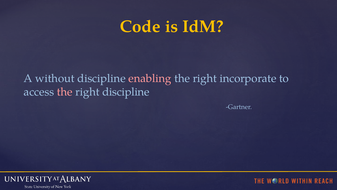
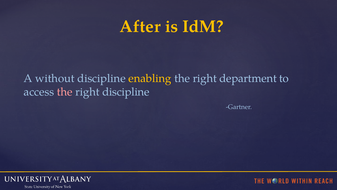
Code: Code -> After (140, 26)
enabling colour: pink -> yellow (150, 78)
incorporate: incorporate -> department (248, 78)
